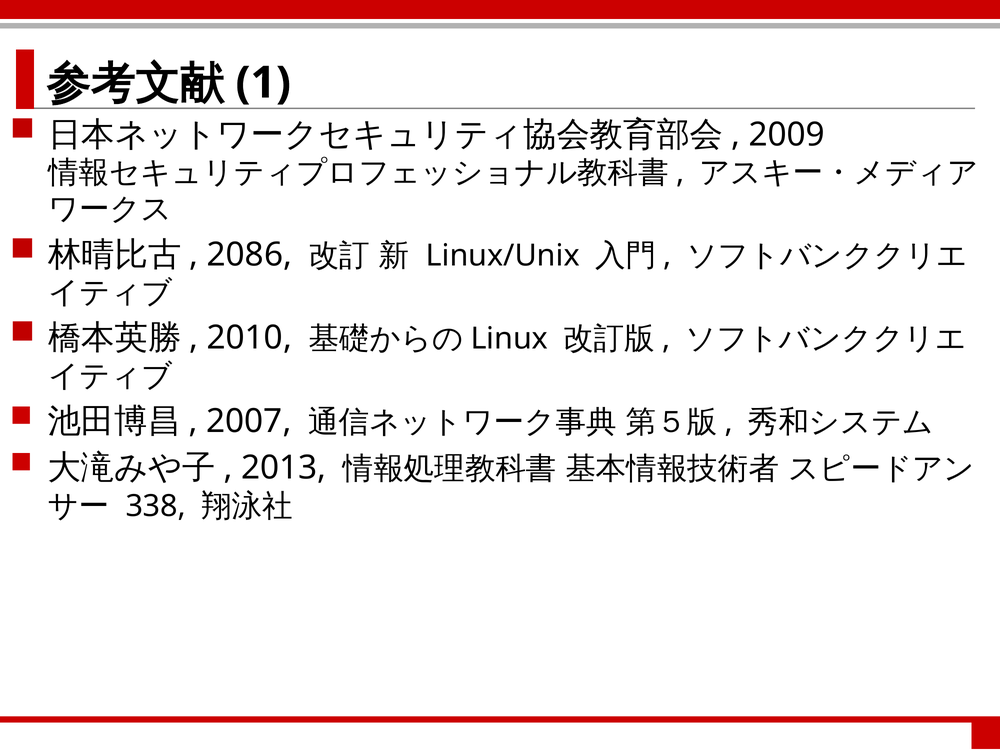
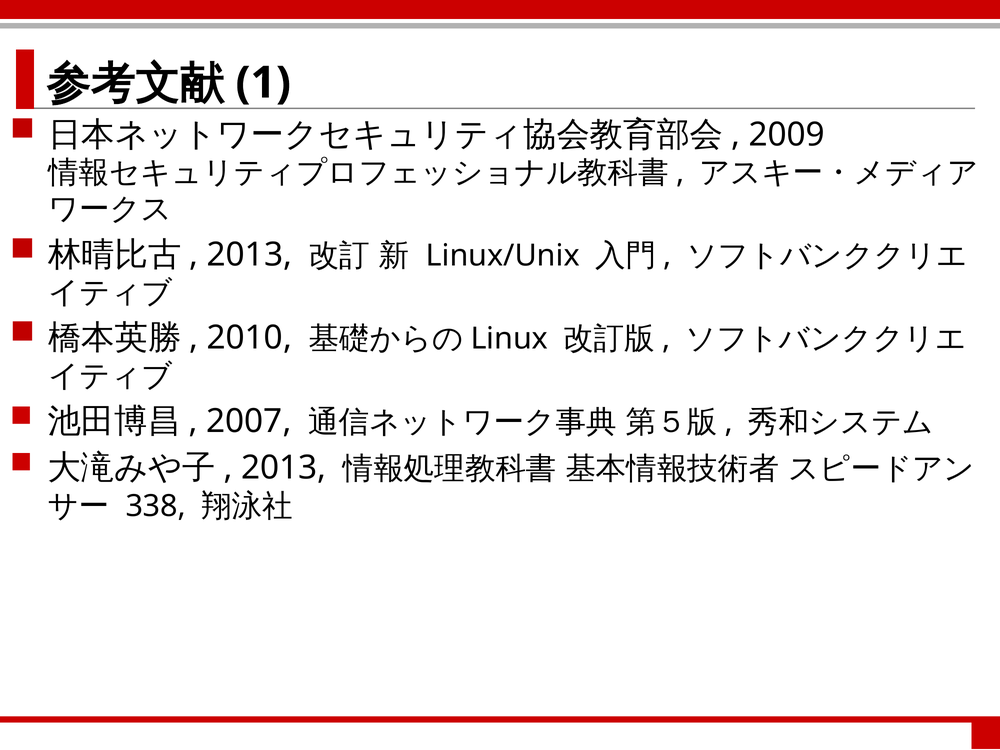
2086: 2086 -> 2013 (249, 255)
